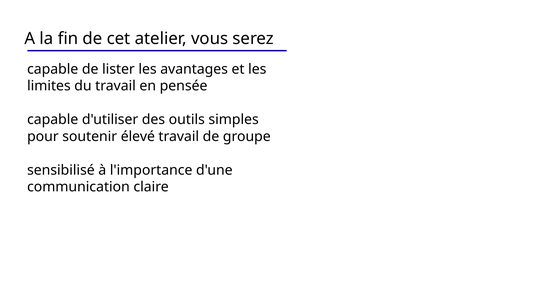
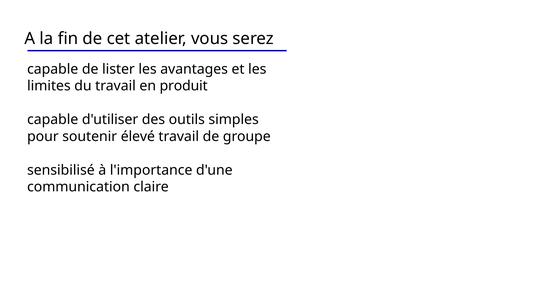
pensée: pensée -> produit (184, 86)
